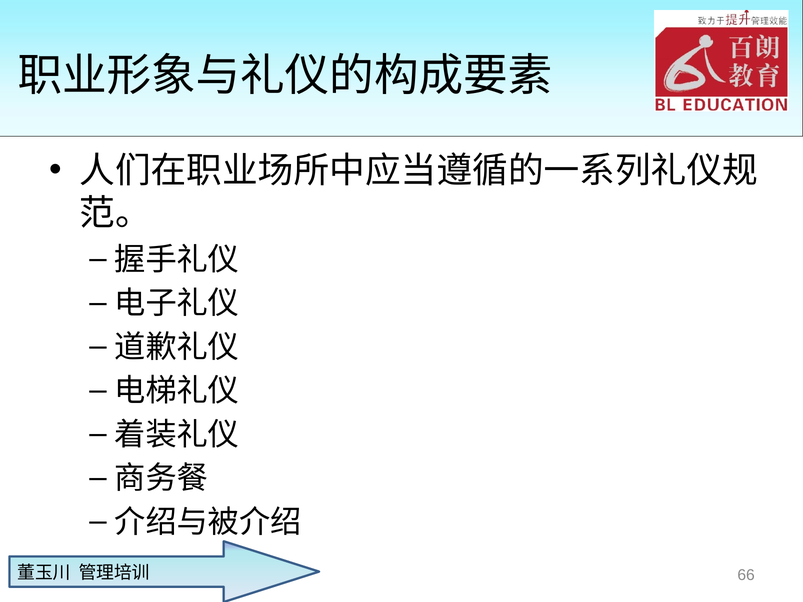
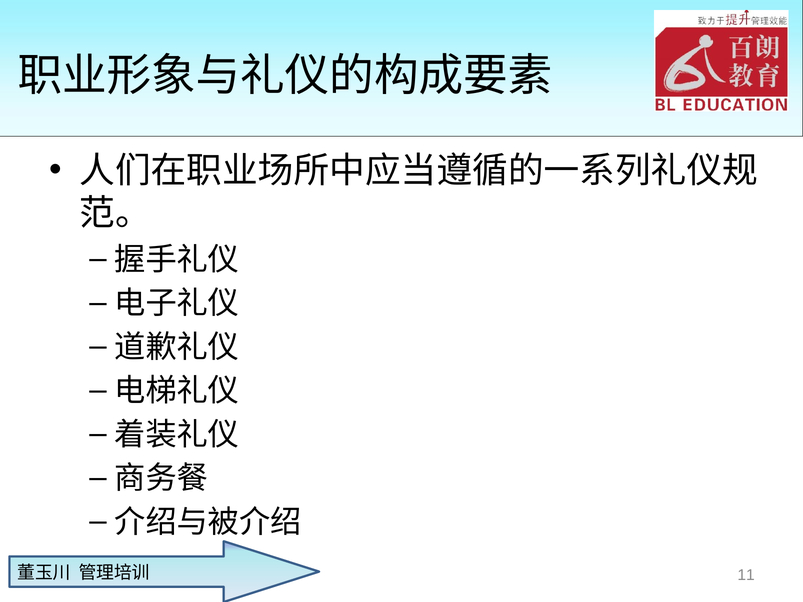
66: 66 -> 11 (746, 575)
